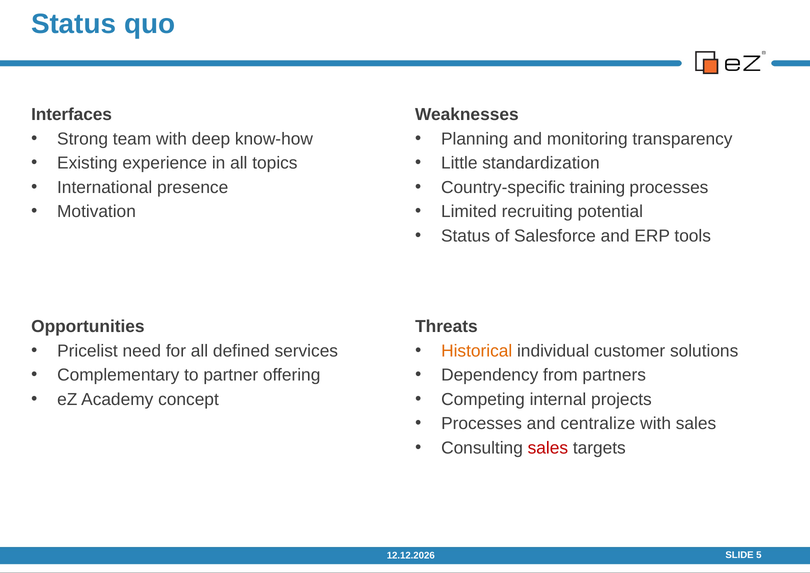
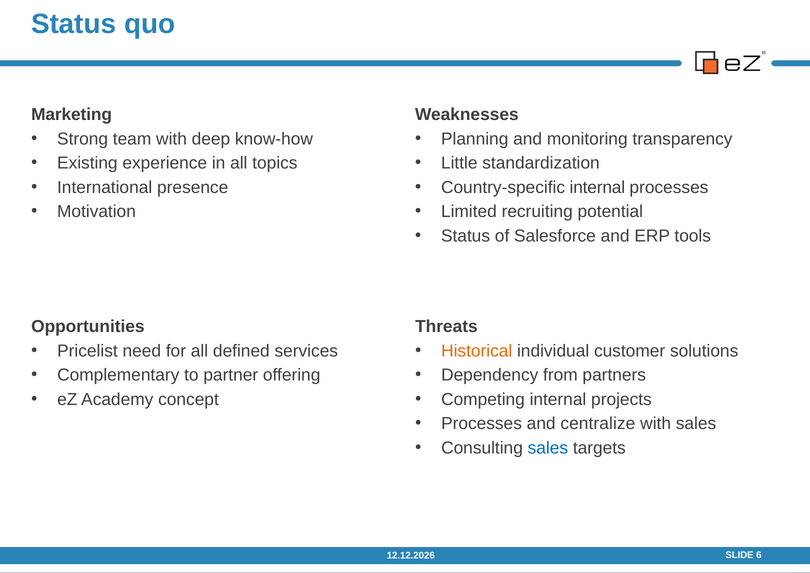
Interfaces: Interfaces -> Marketing (72, 115)
Country-specific training: training -> internal (597, 187)
sales colour: red -> blue (548, 448)
5: 5 -> 6 (759, 555)
